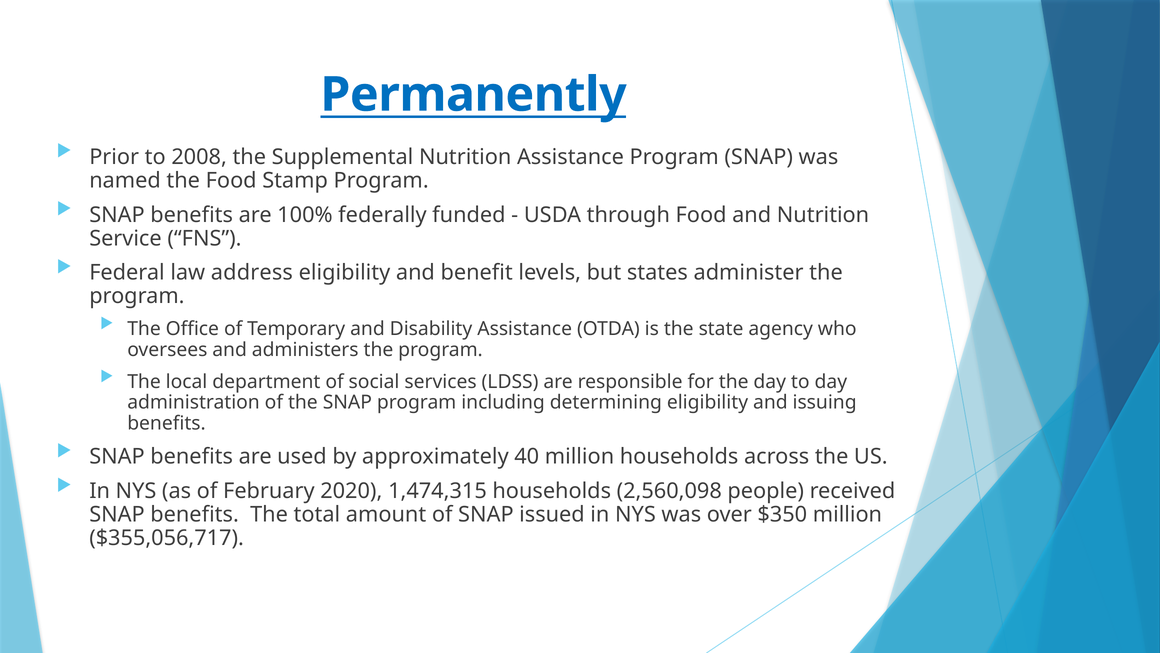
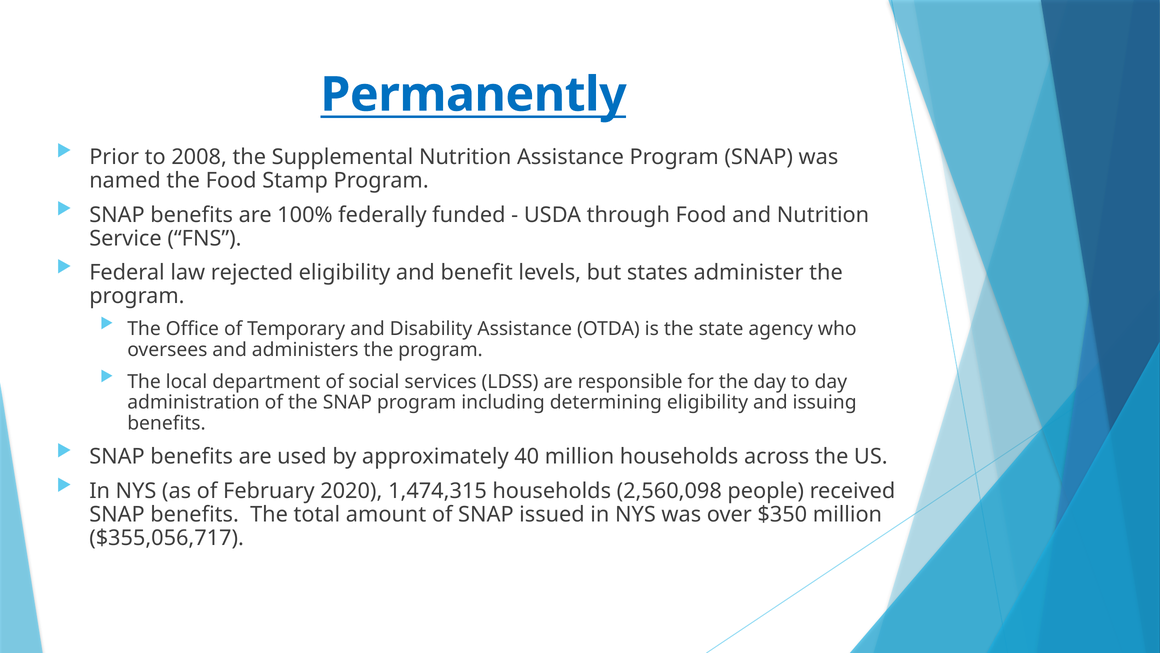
address: address -> rejected (252, 273)
